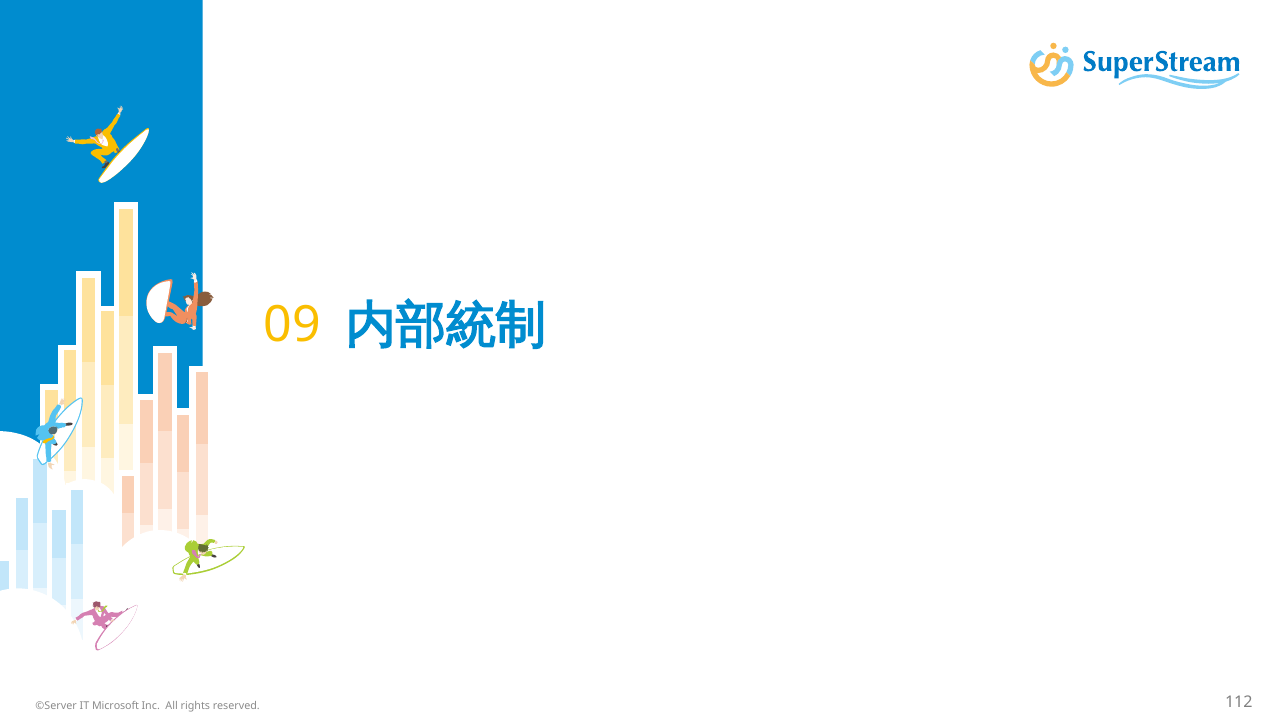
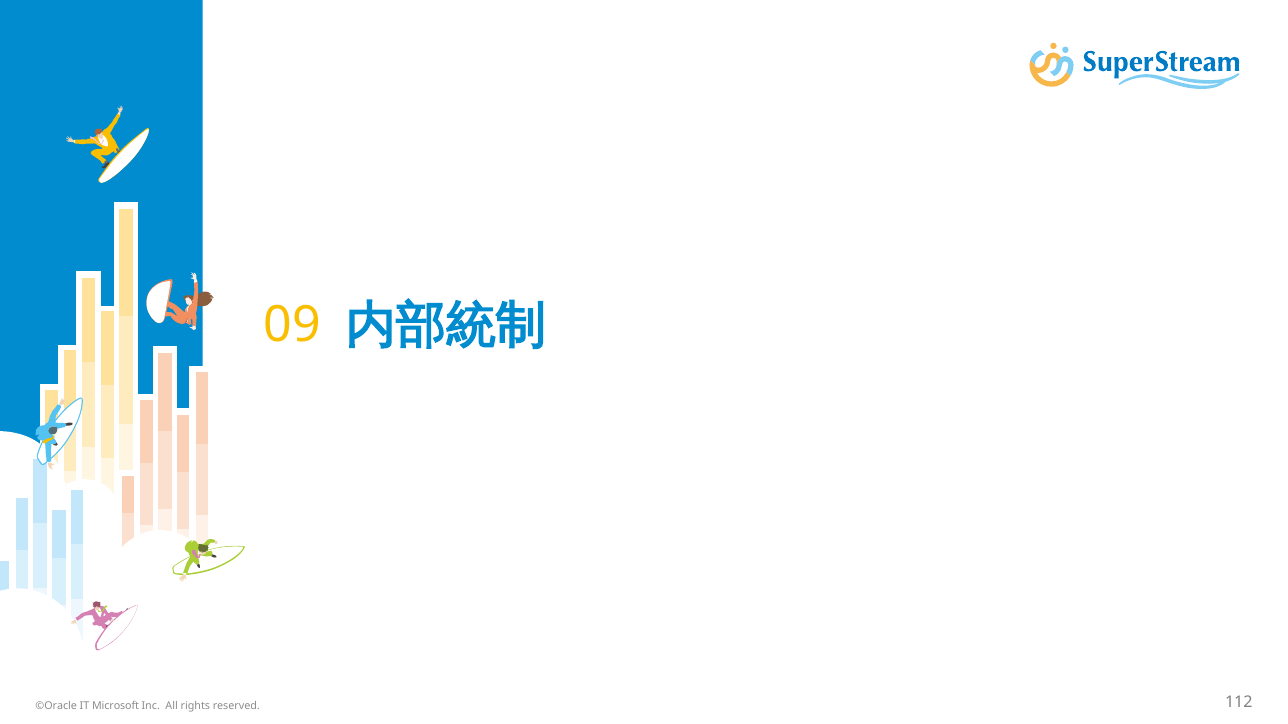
©Server: ©Server -> ©Oracle (56, 706)
